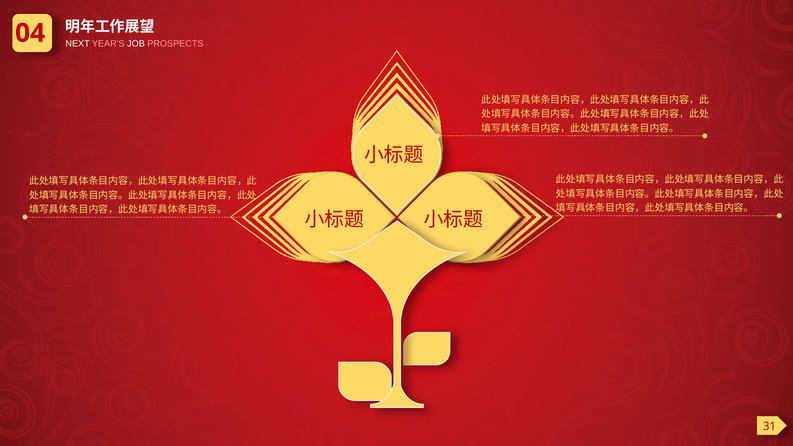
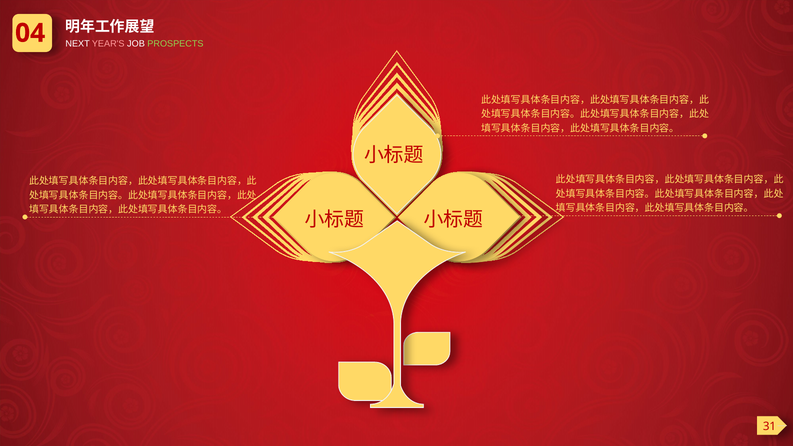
PROSPECTS colour: pink -> light green (175, 44)
